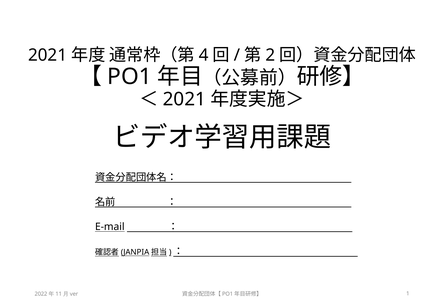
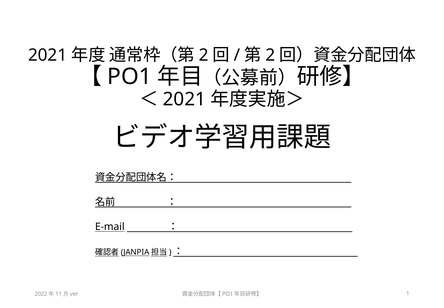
4: 4 -> 2 (204, 55)
